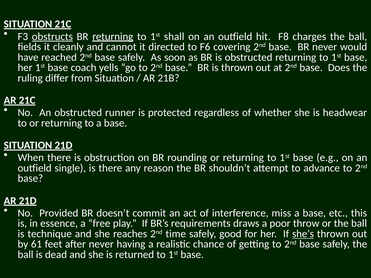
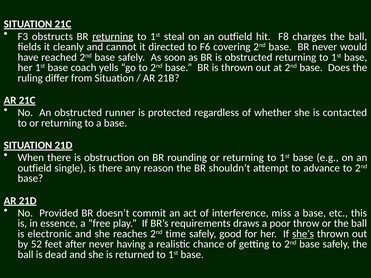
obstructs underline: present -> none (52, 36)
shall: shall -> steal (174, 36)
headwear: headwear -> contacted (345, 113)
technique: technique -> electronic (50, 234)
61: 61 -> 52 (36, 244)
